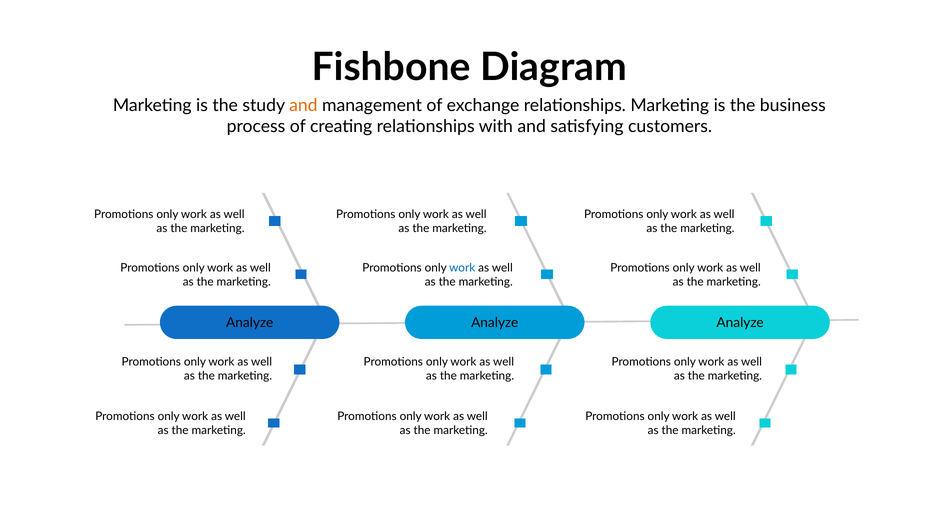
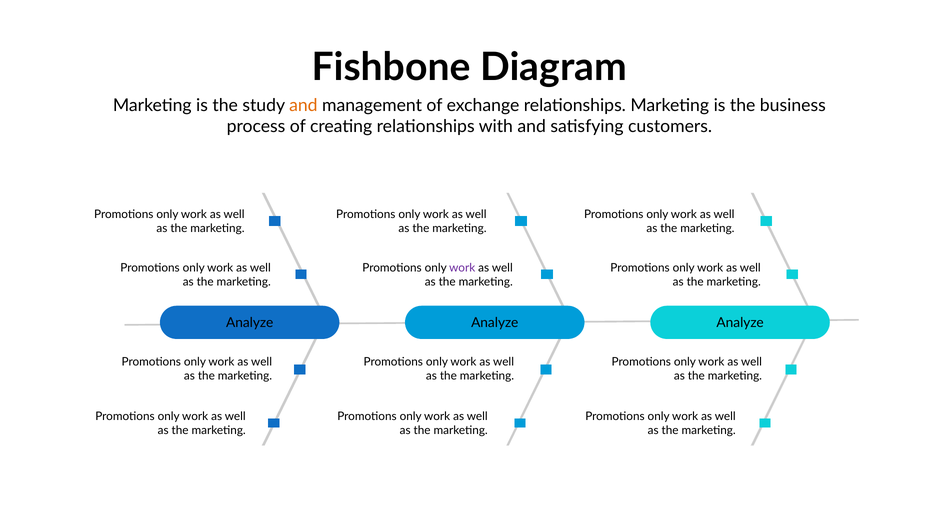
work colour: blue -> purple (462, 268)
